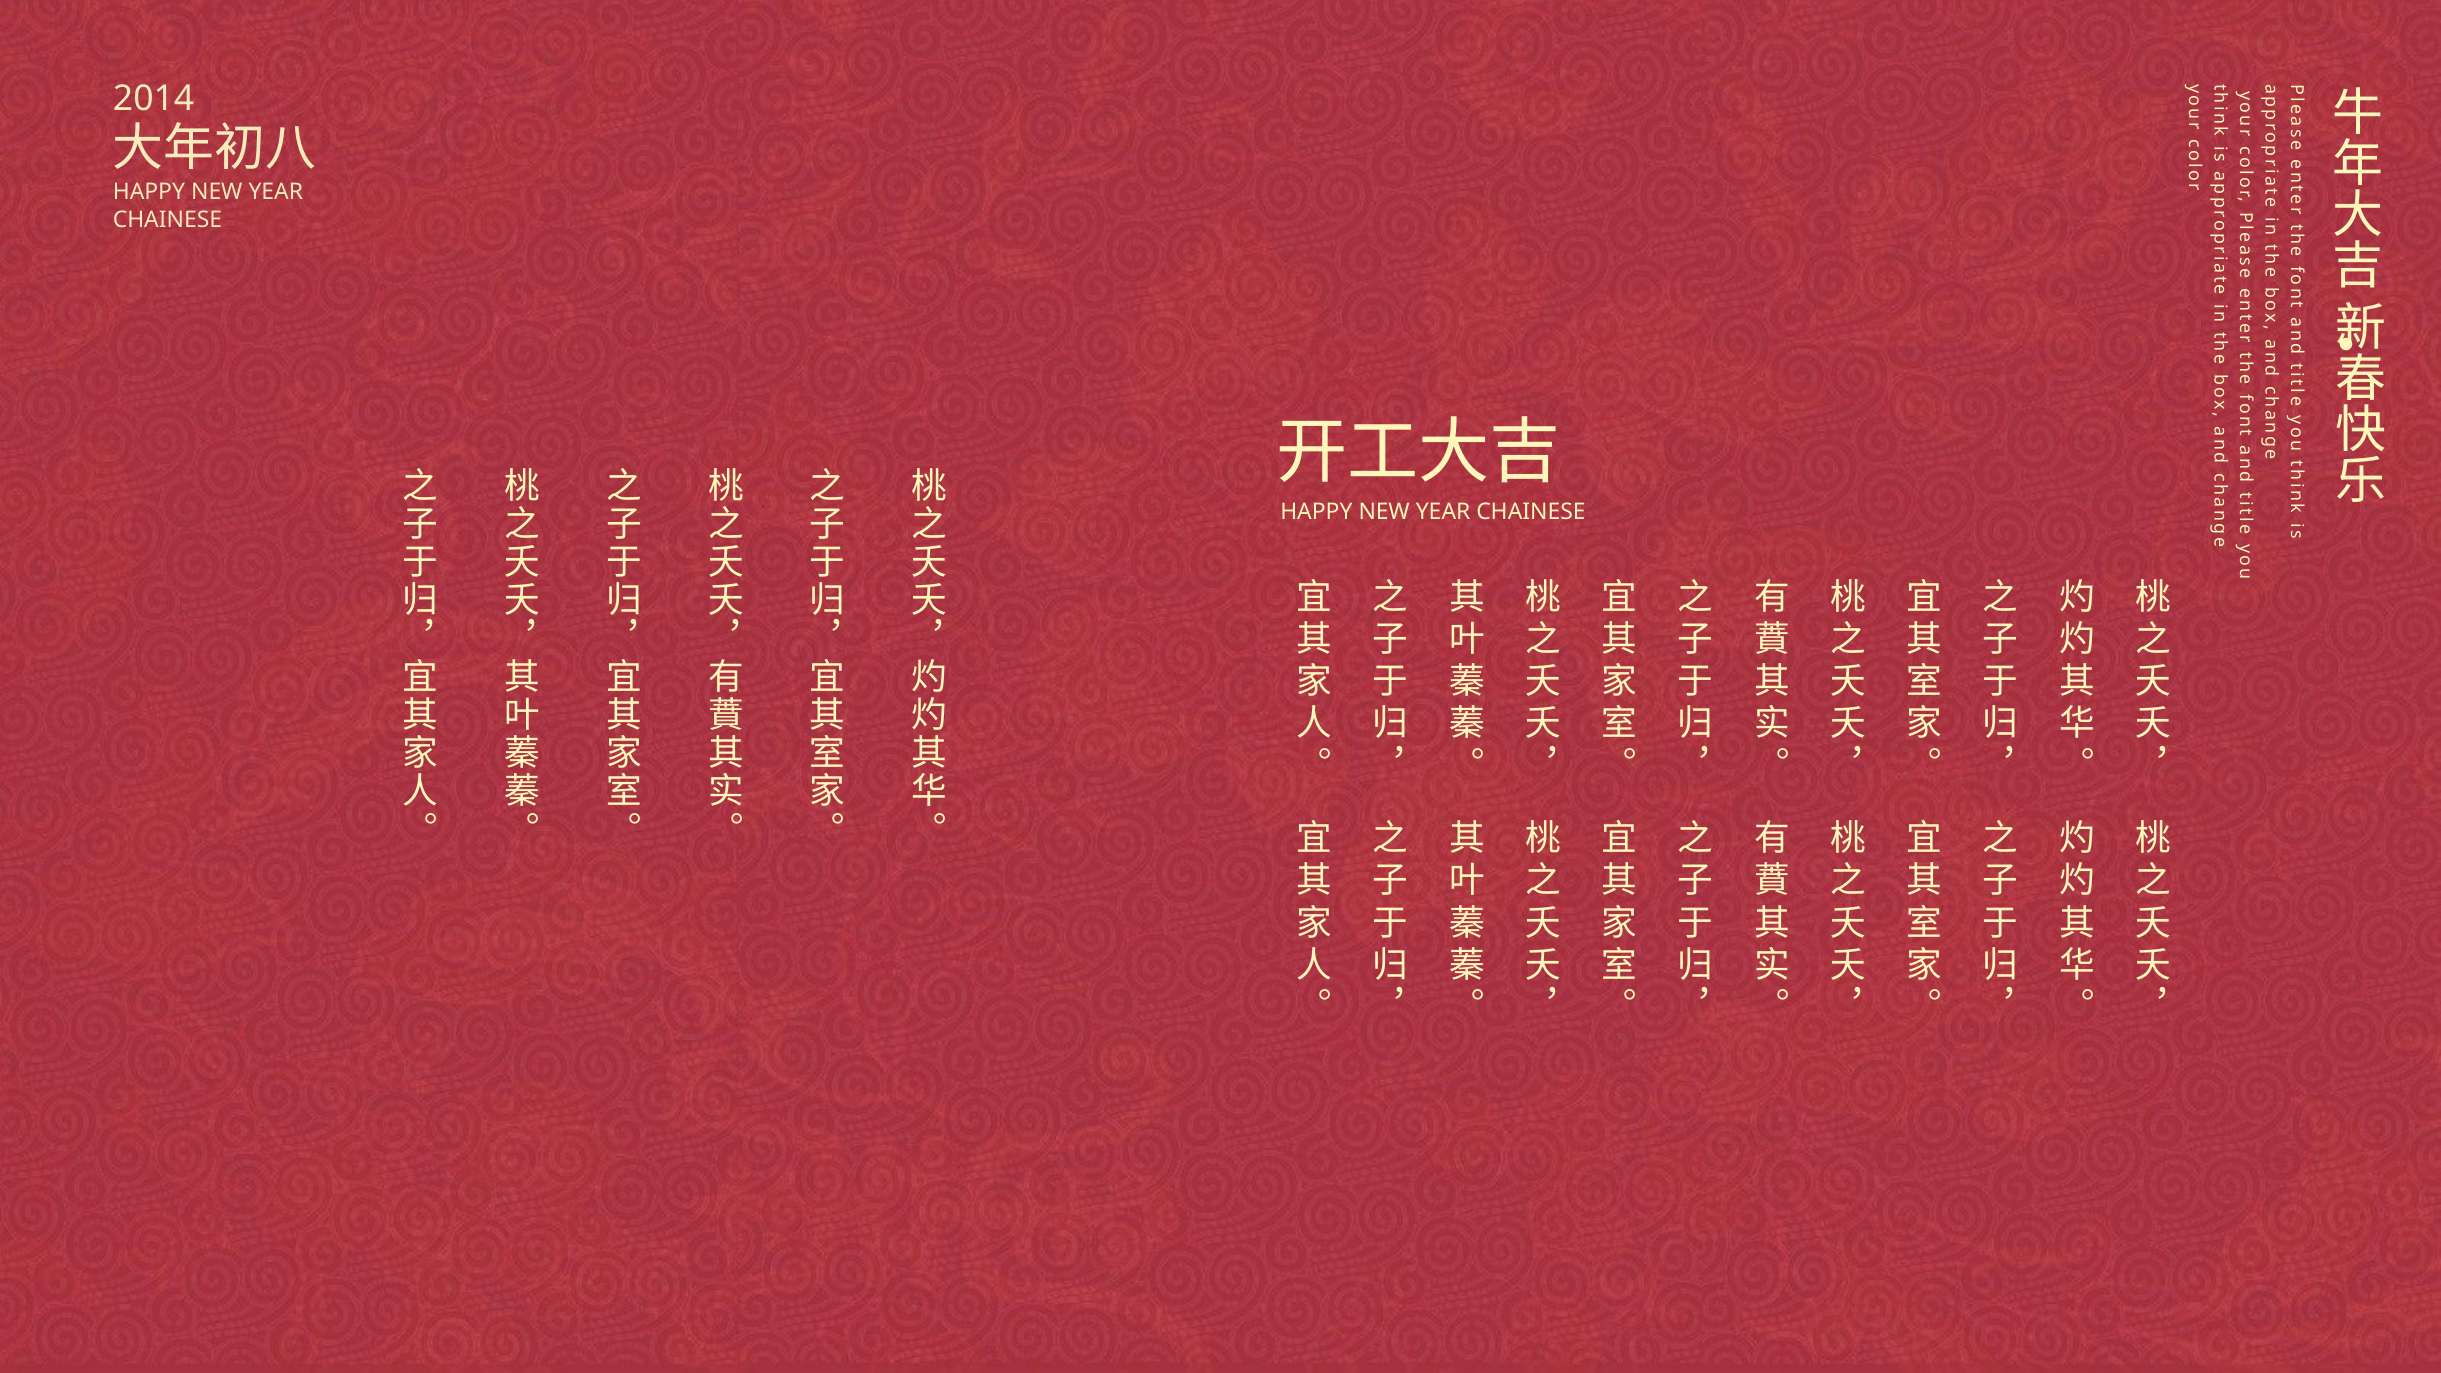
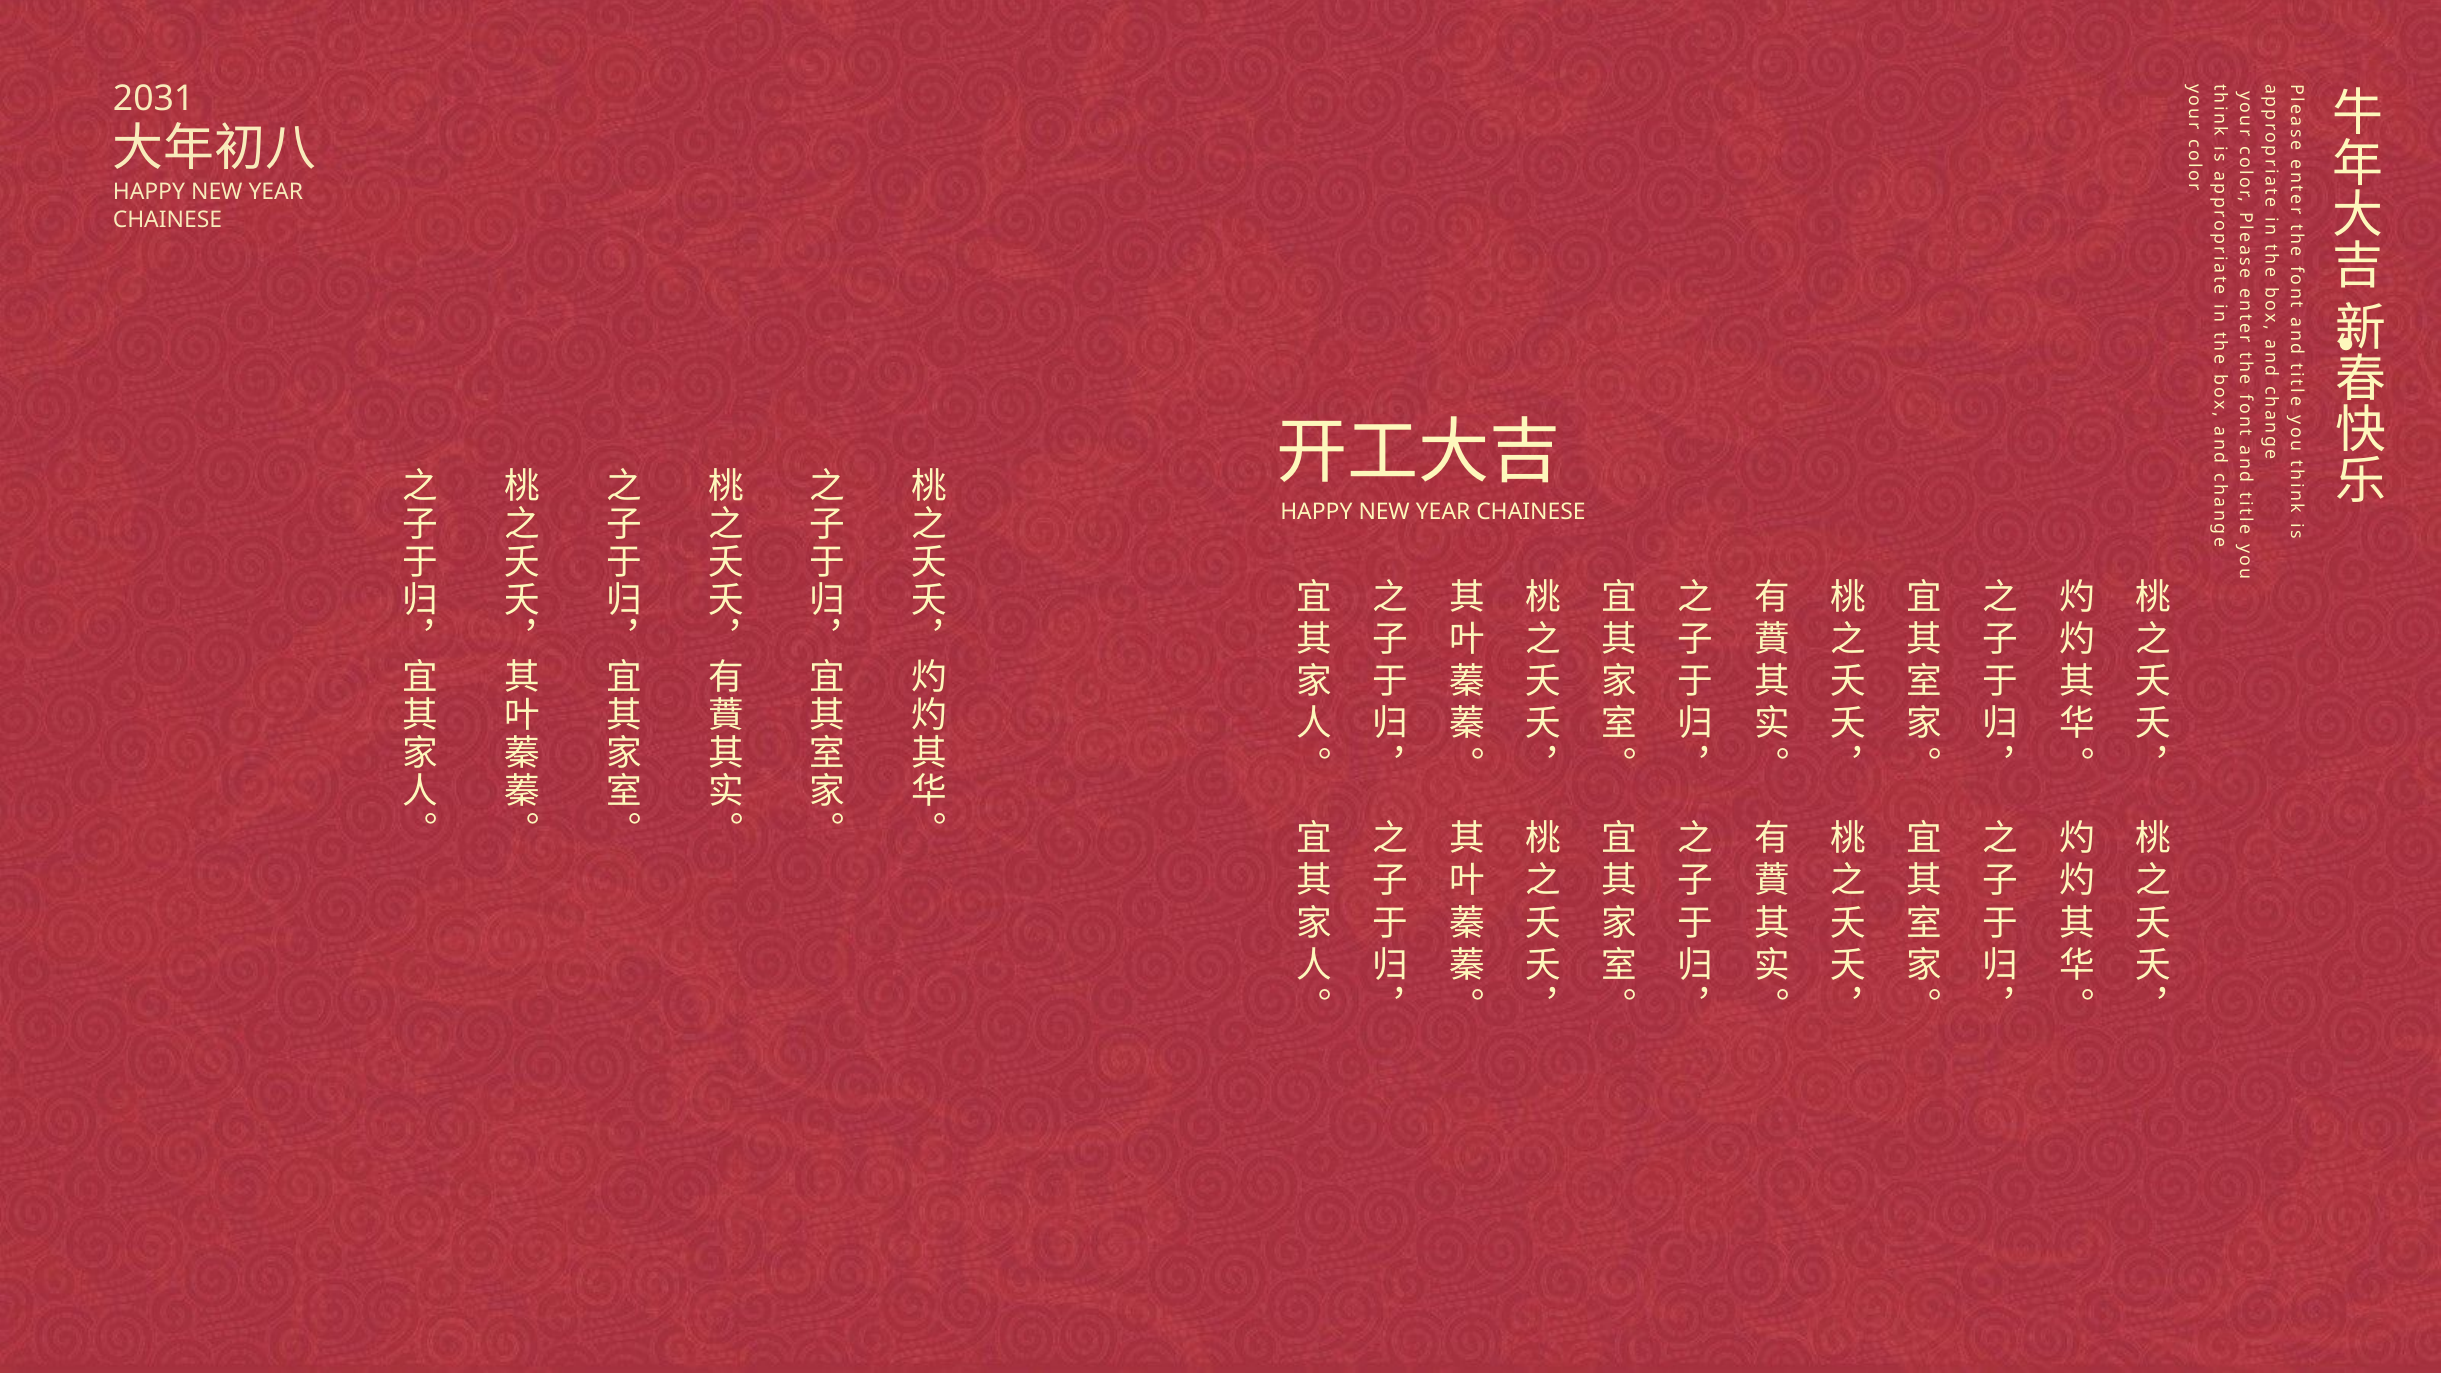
2014: 2014 -> 2031 (154, 99)
